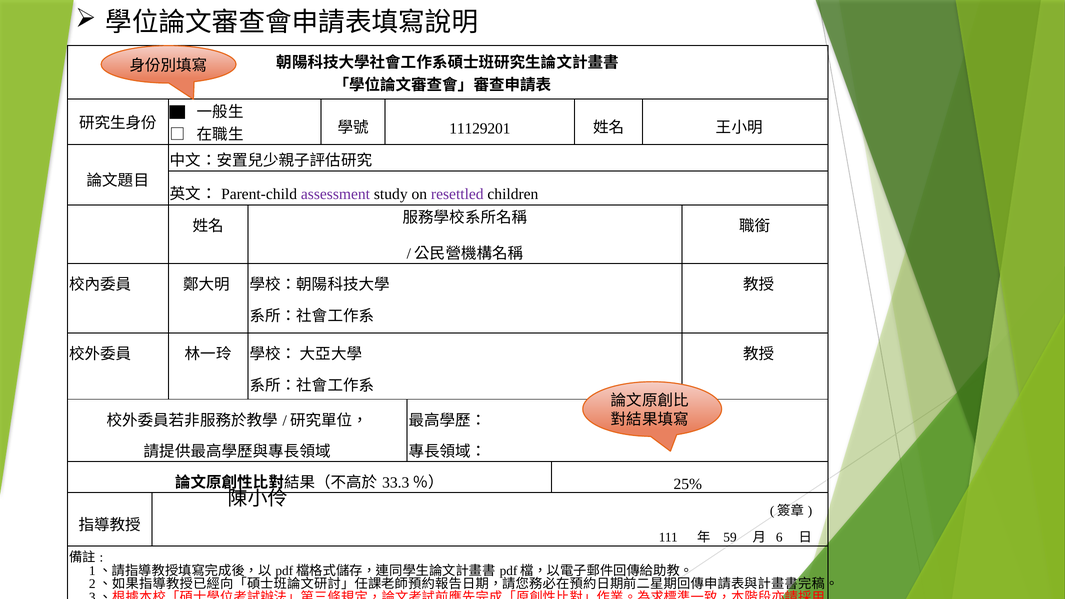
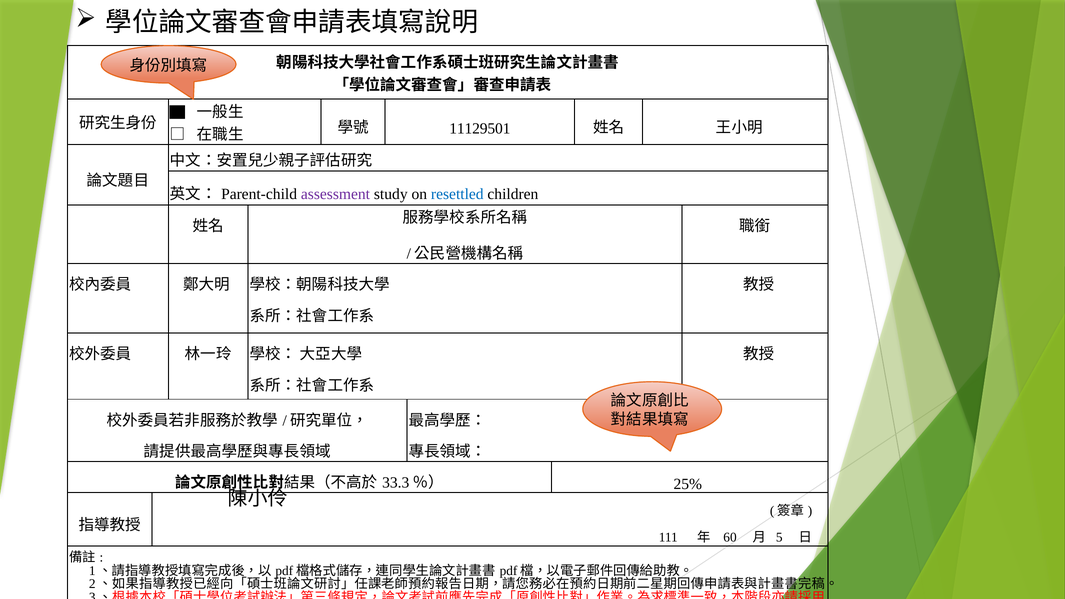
11129201: 11129201 -> 11129501 (480, 129)
resettled colour: purple -> blue (457, 194)
59: 59 -> 60 (730, 538)
6: 6 -> 5 (779, 538)
